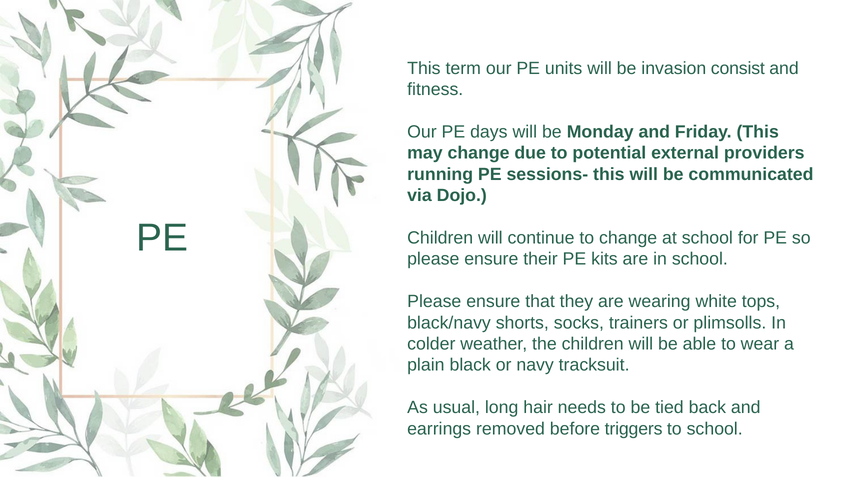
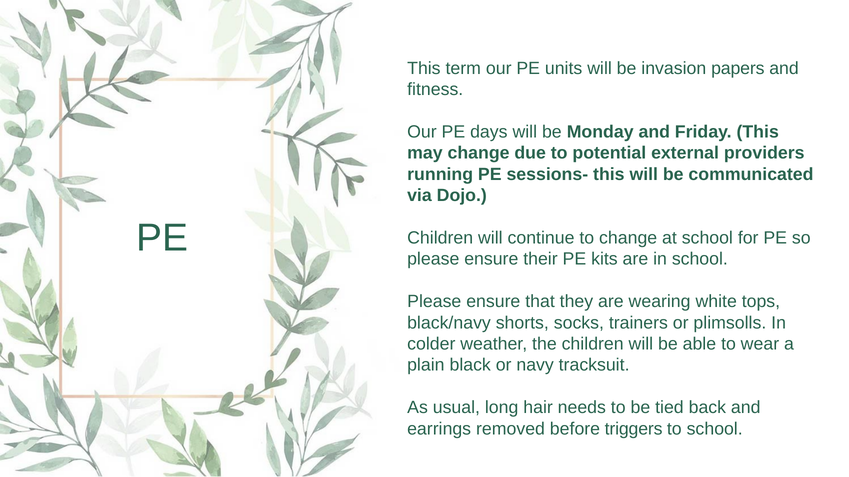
consist: consist -> papers (738, 68)
